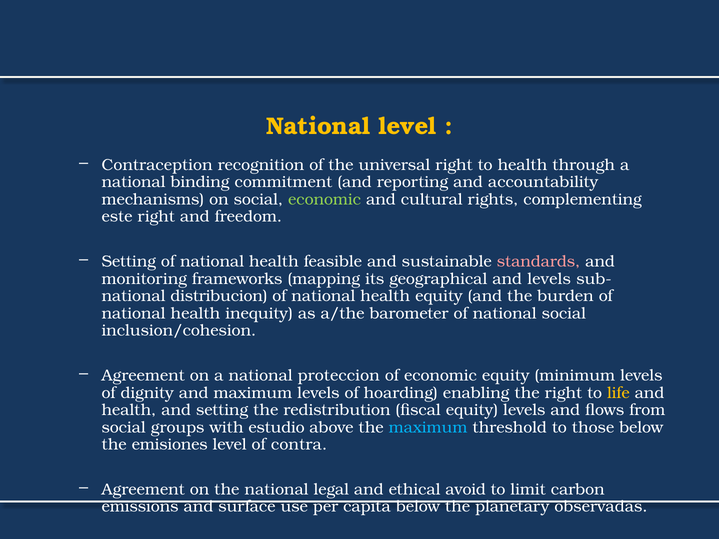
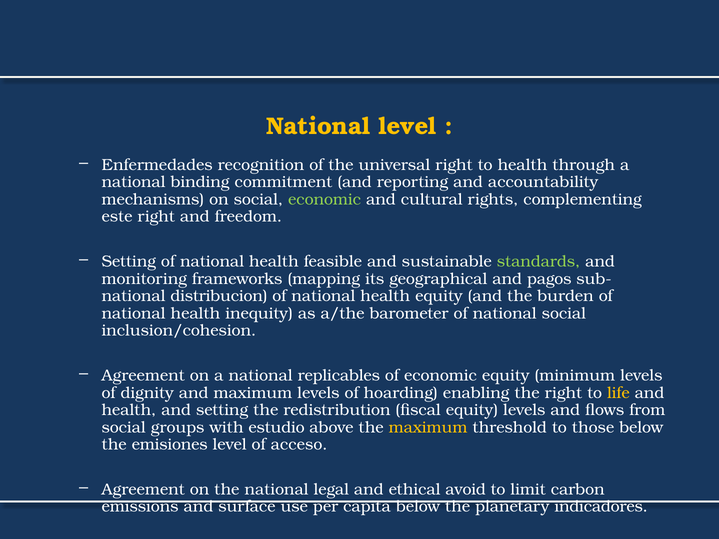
Contraception: Contraception -> Enfermedades (157, 165)
standards colour: pink -> light green (539, 262)
and levels: levels -> pagos (549, 279)
proteccion: proteccion -> replicables (339, 376)
maximum colour: light blue -> yellow (428, 427)
contra: contra -> acceso (299, 445)
observadas: observadas -> indicadores (601, 507)
